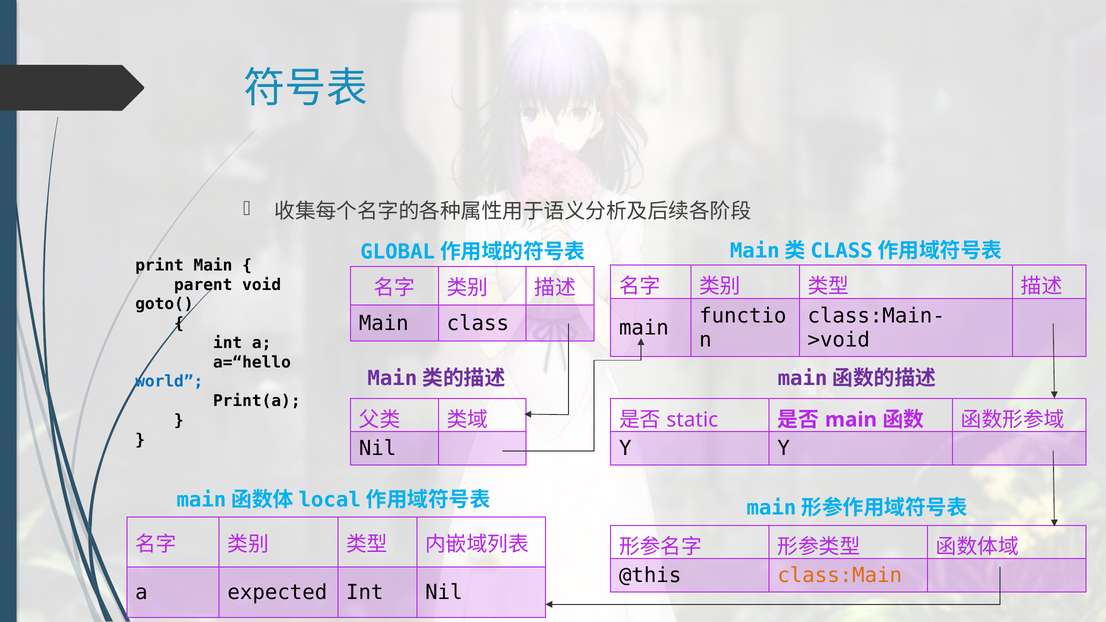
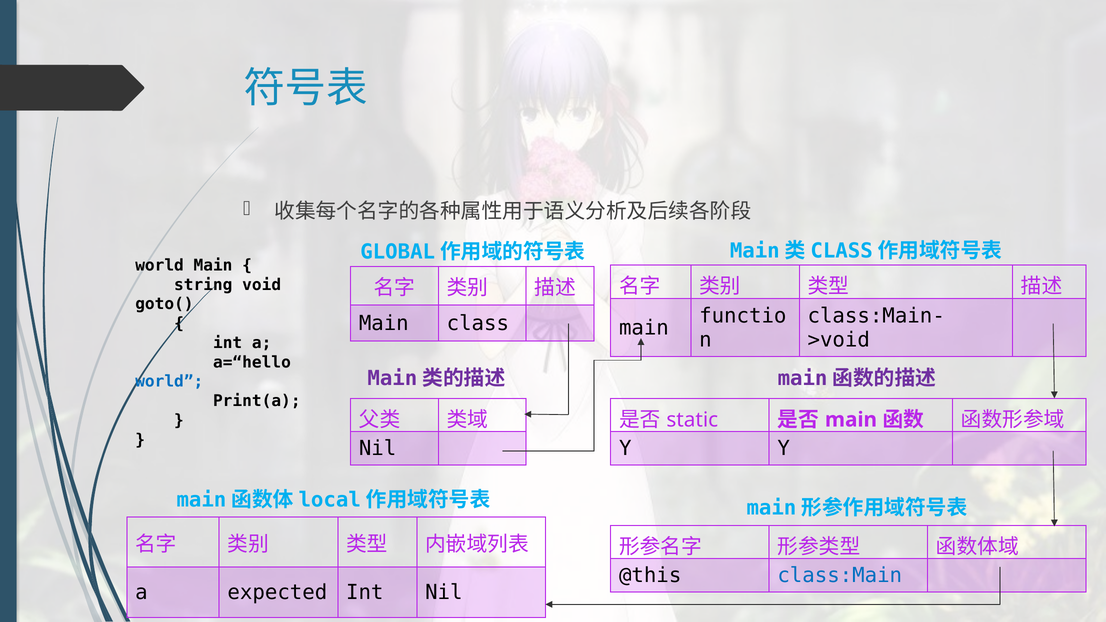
print: print -> world (160, 266)
parent: parent -> string (203, 285)
class:Main colour: orange -> blue (840, 576)
